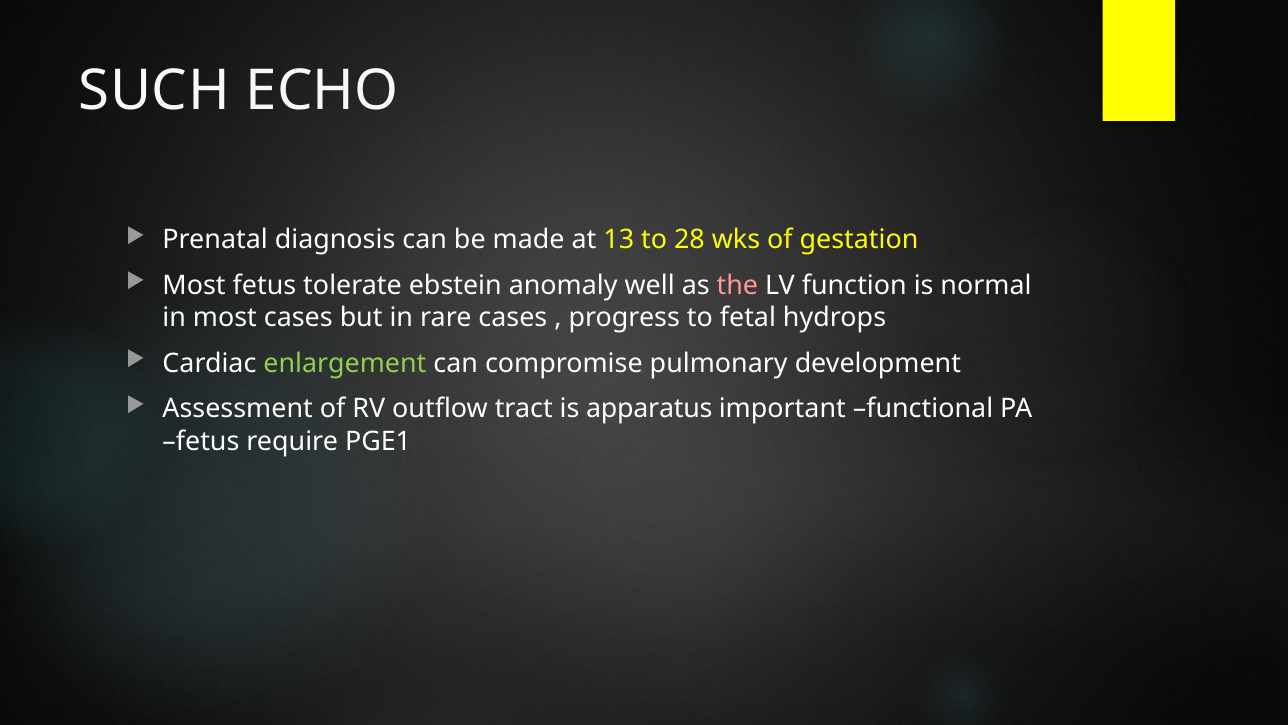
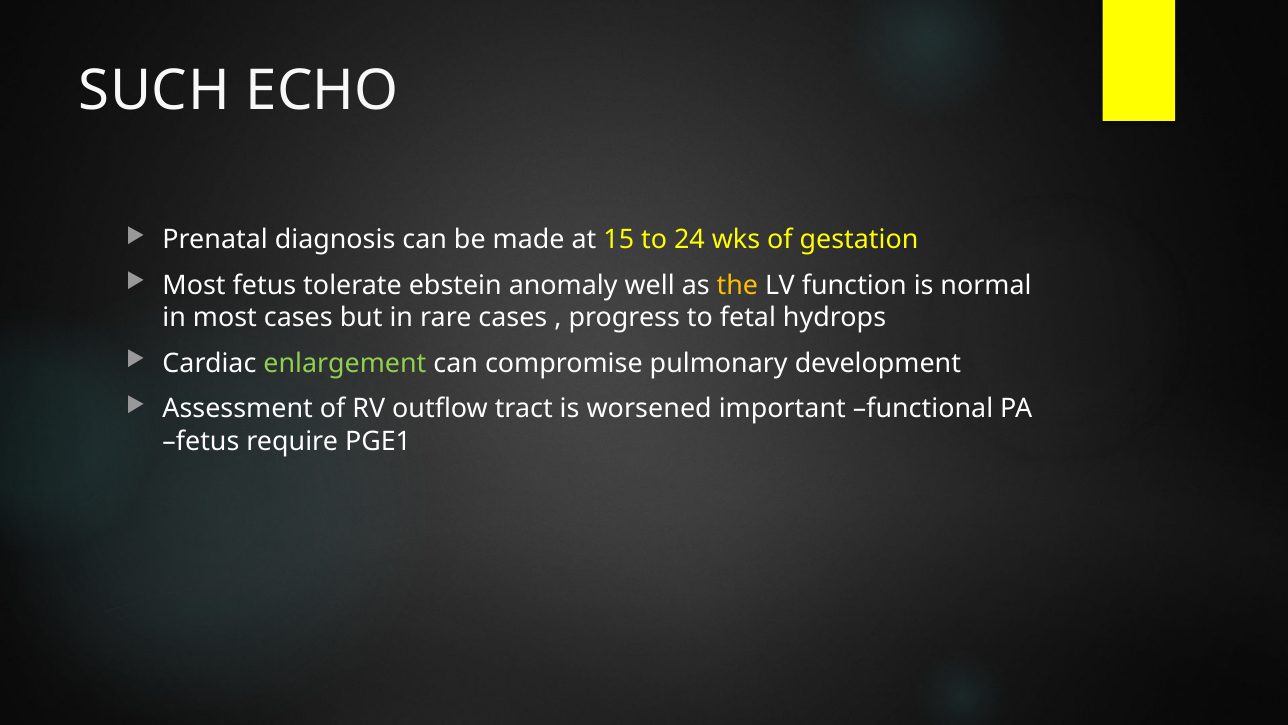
13: 13 -> 15 (619, 240)
28: 28 -> 24 (689, 240)
the colour: pink -> yellow (737, 285)
apparatus: apparatus -> worsened (649, 409)
